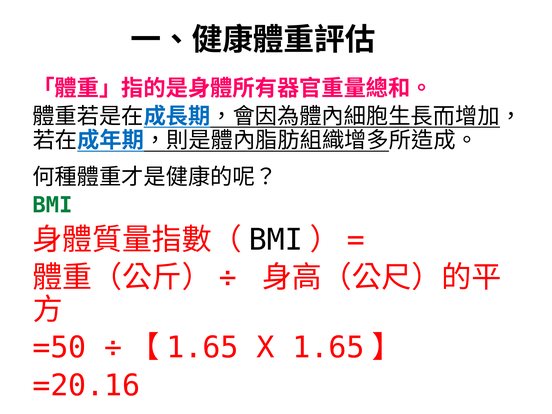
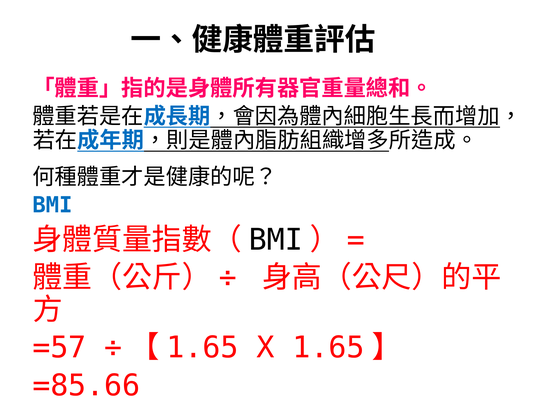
BMI colour: green -> blue (52, 205)
=50: =50 -> =57 (59, 348)
=20.16: =20.16 -> =85.66 (86, 386)
